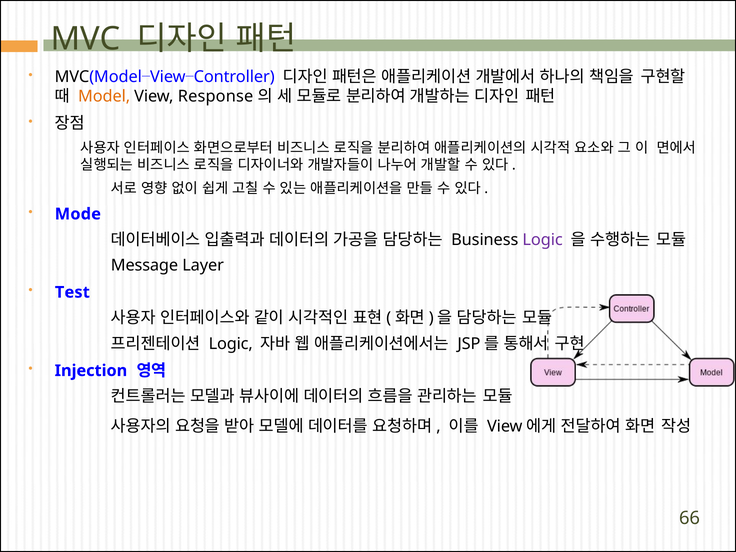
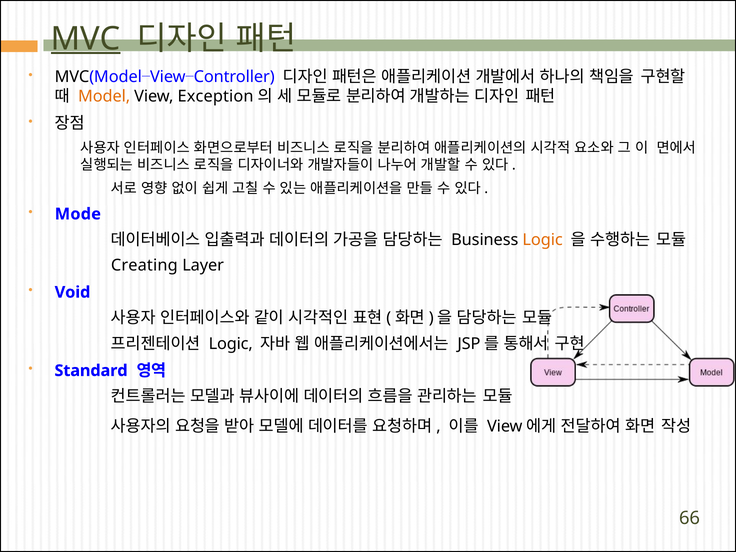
MVC underline: none -> present (86, 39)
Response: Response -> Exception (216, 97)
Logic colour: purple -> orange (543, 240)
Message: Message -> Creating (144, 266)
Test: Test -> Void (73, 292)
Injection: Injection -> Standard (91, 371)
